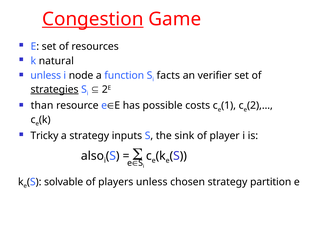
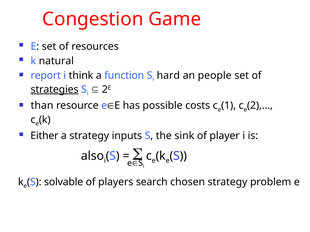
Congestion underline: present -> none (93, 19)
unless: unless -> report (46, 76)
node: node -> think (81, 76)
facts: facts -> hard (168, 76)
verifier: verifier -> people (215, 76)
Tricky: Tricky -> Either (44, 136)
players unless: unless -> search (152, 182)
partition: partition -> problem (271, 182)
